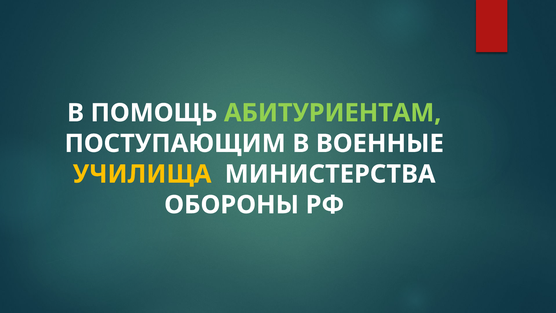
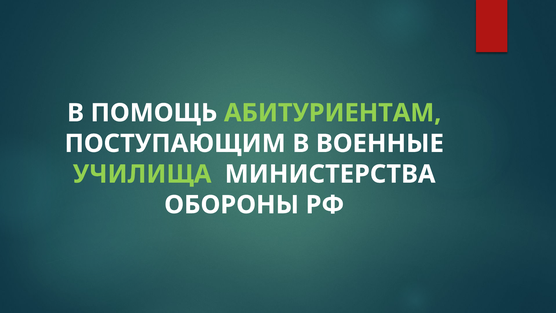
УЧИЛИЩА colour: yellow -> light green (142, 174)
